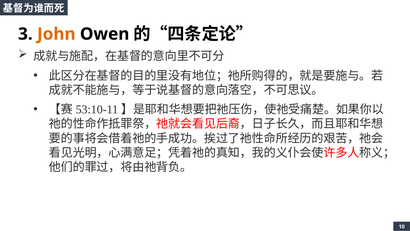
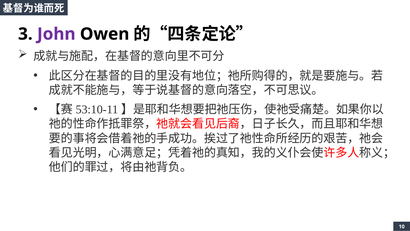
John colour: orange -> purple (56, 34)
